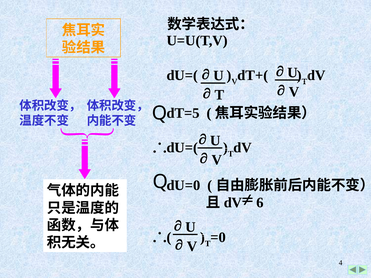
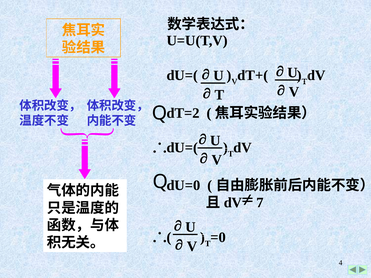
dT=5: dT=5 -> dT=2 (183, 113)
6: 6 -> 7 (260, 203)
